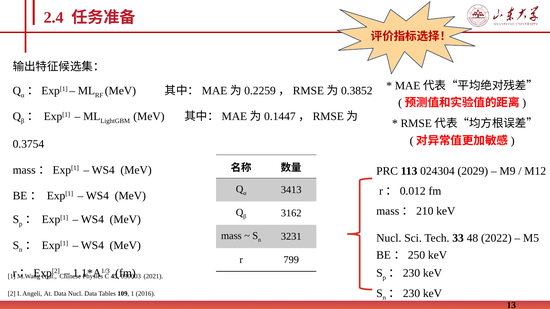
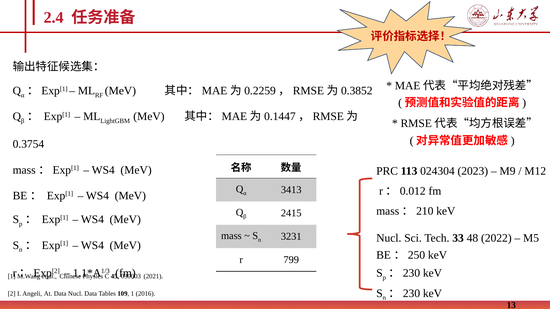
2029: 2029 -> 2023 (473, 171)
3162: 3162 -> 2415 (291, 213)
